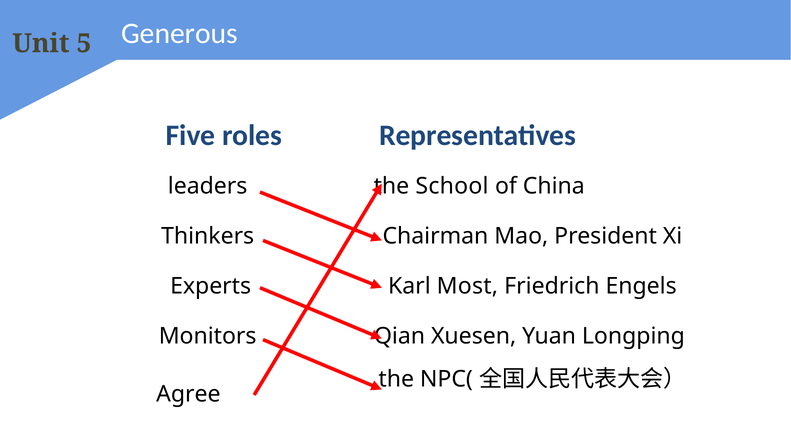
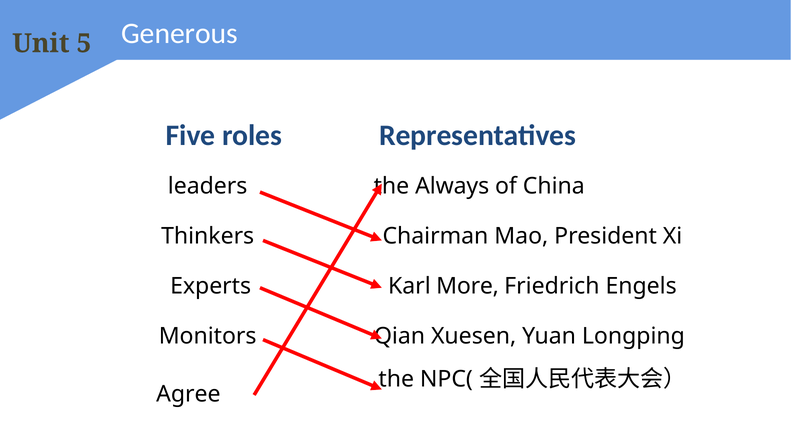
School: School -> Always (452, 186)
Most: Most -> More (468, 286)
